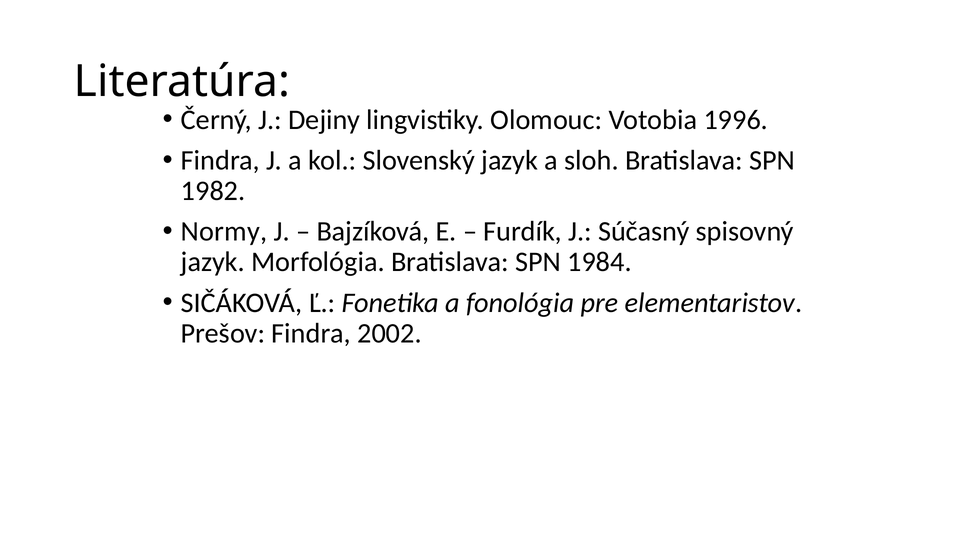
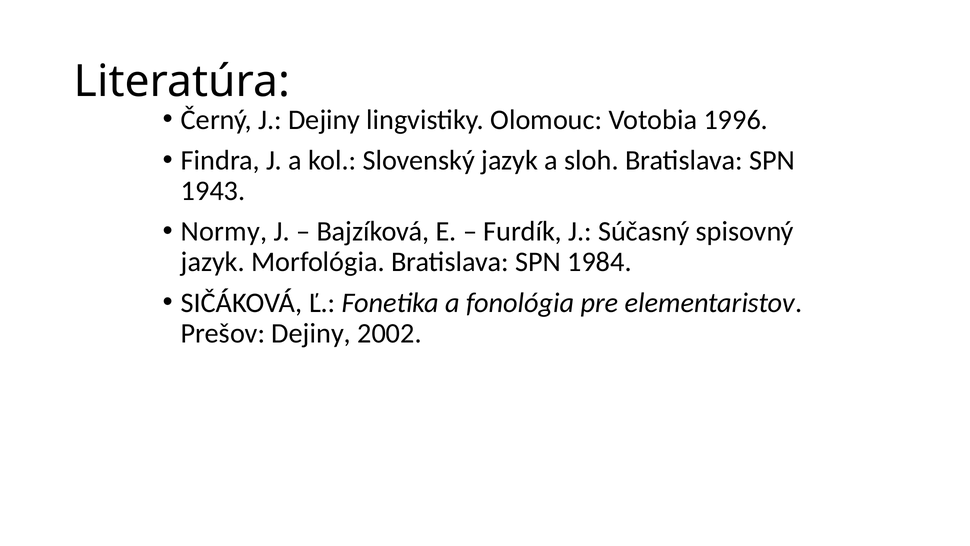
1982: 1982 -> 1943 (213, 191)
Prešov Findra: Findra -> Dejiny (311, 333)
